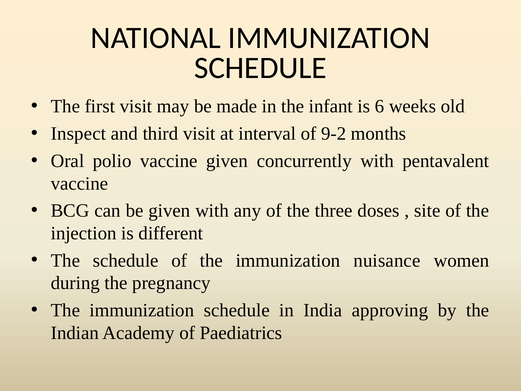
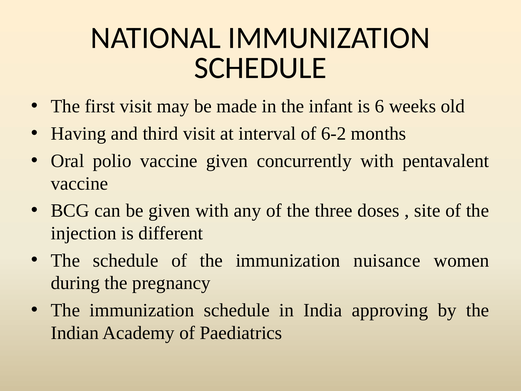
Inspect: Inspect -> Having (78, 134)
9-2: 9-2 -> 6-2 (334, 134)
